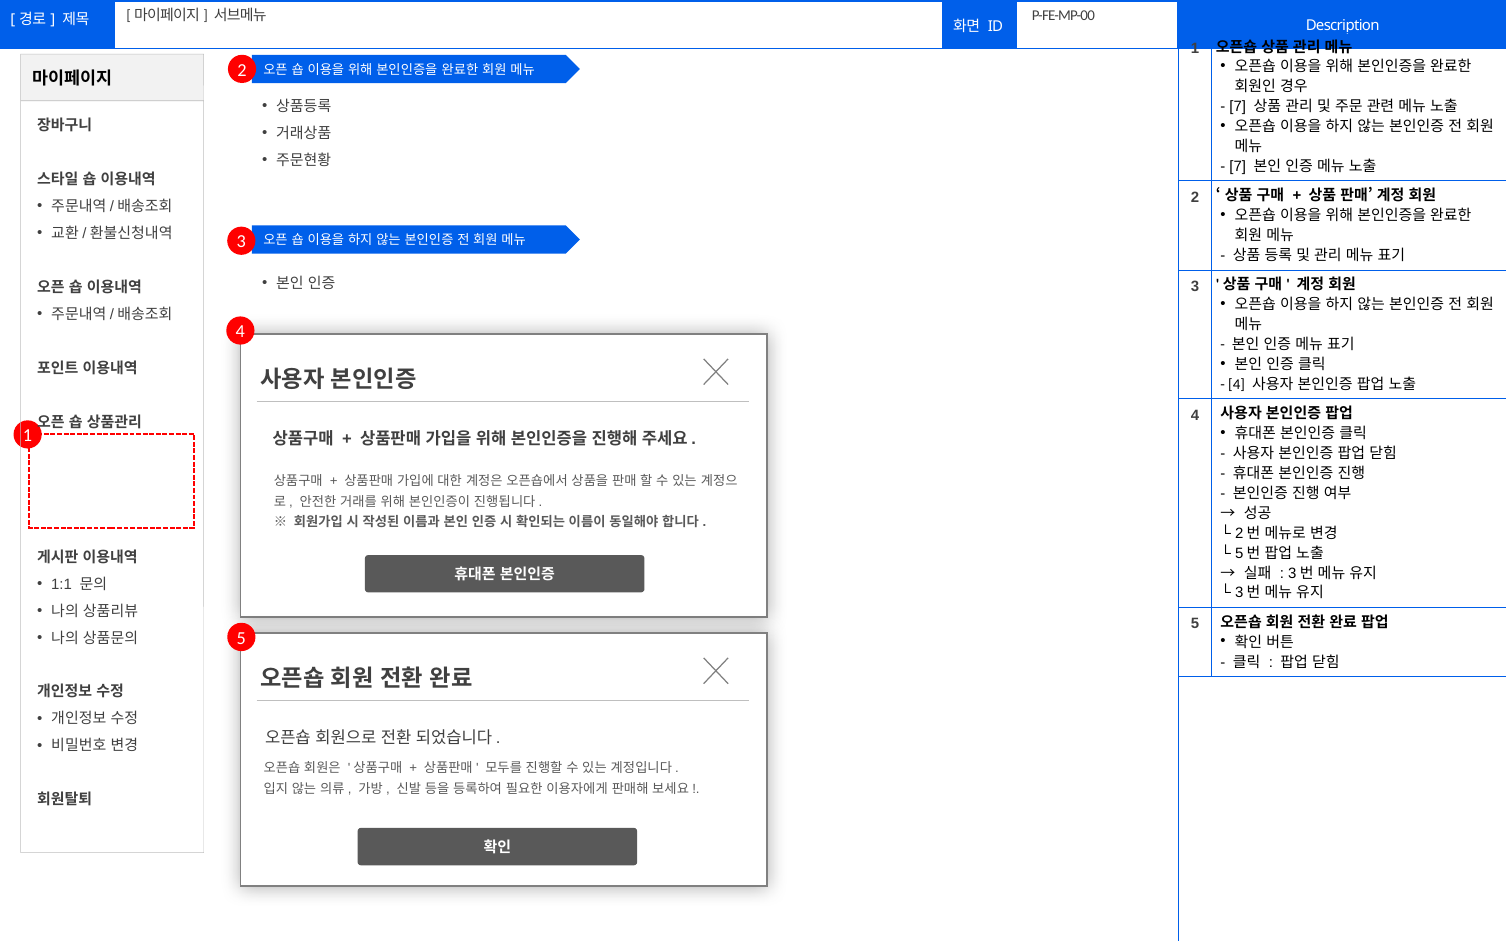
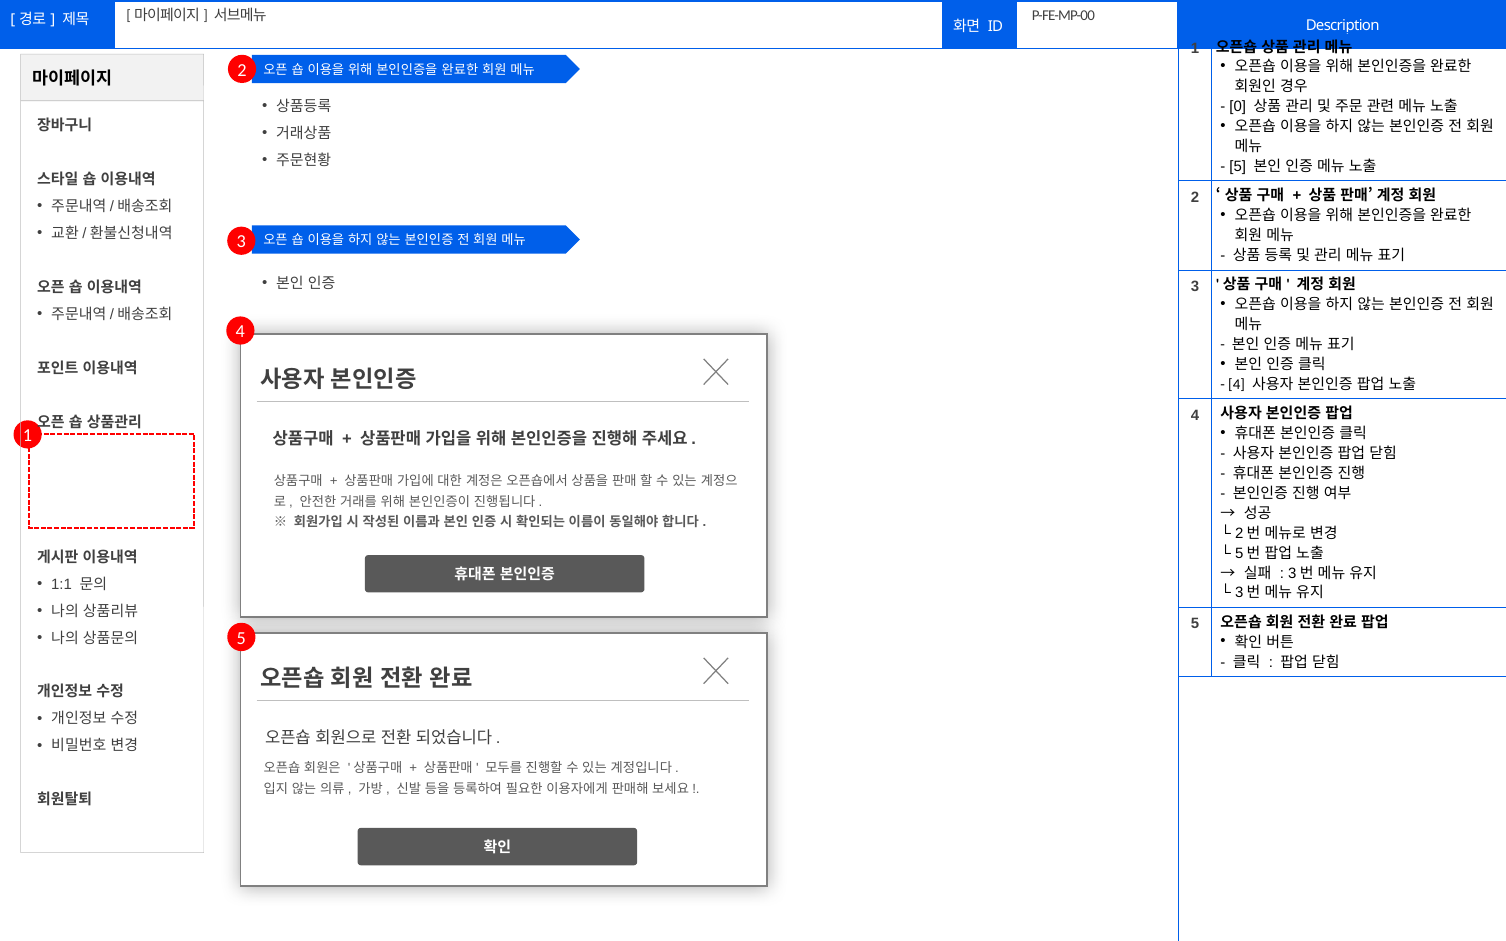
7: 7 -> 0 (1238, 107)
7: 7 -> 5 (1238, 167)
